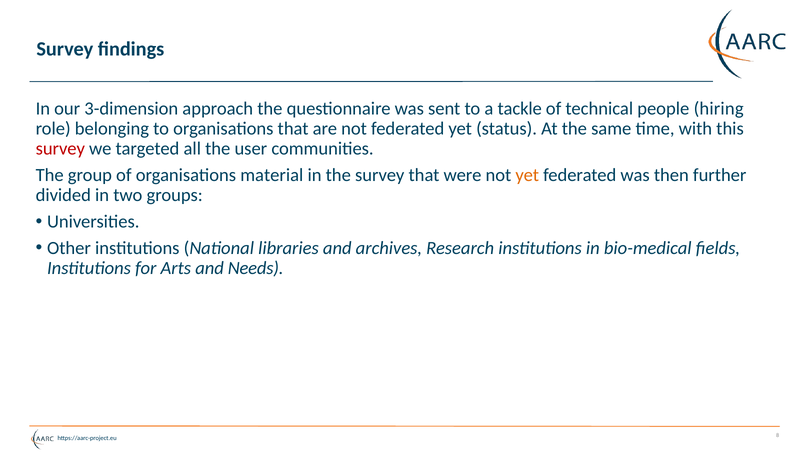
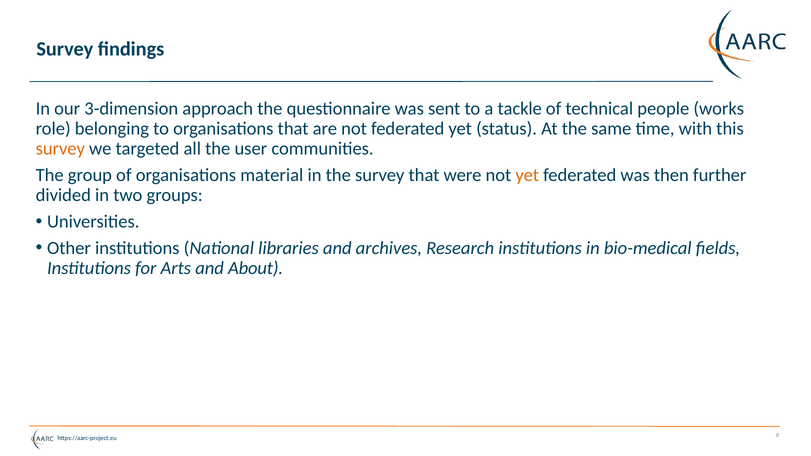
hiring: hiring -> works (719, 109)
survey colour: red -> orange (60, 149)
Needs: Needs -> About (256, 268)
